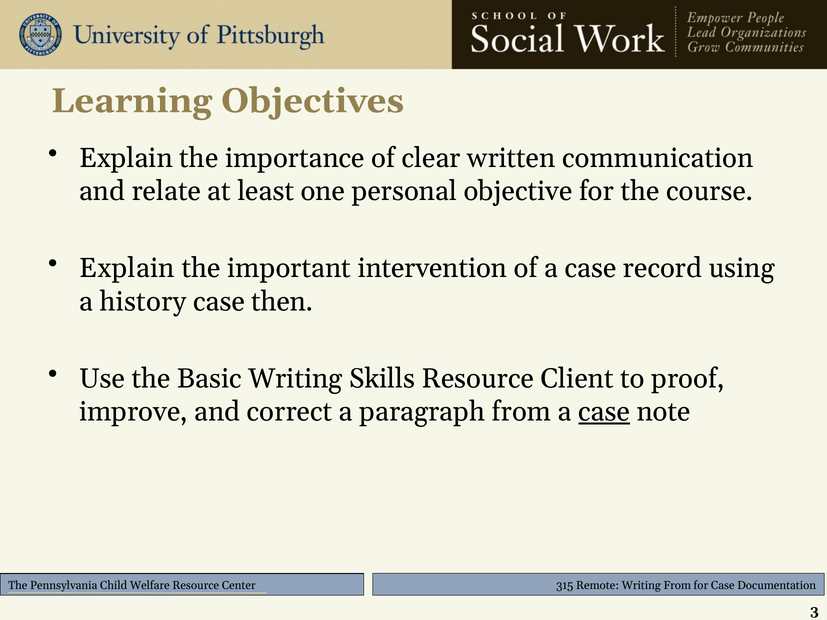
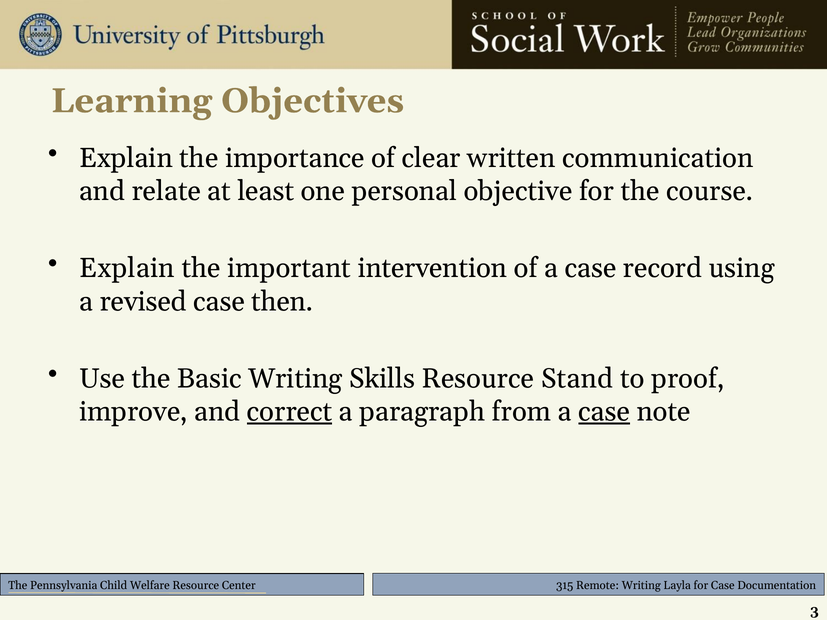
history: history -> revised (143, 302)
Client: Client -> Stand (577, 379)
correct underline: none -> present (290, 412)
Writing From: From -> Layla (677, 585)
